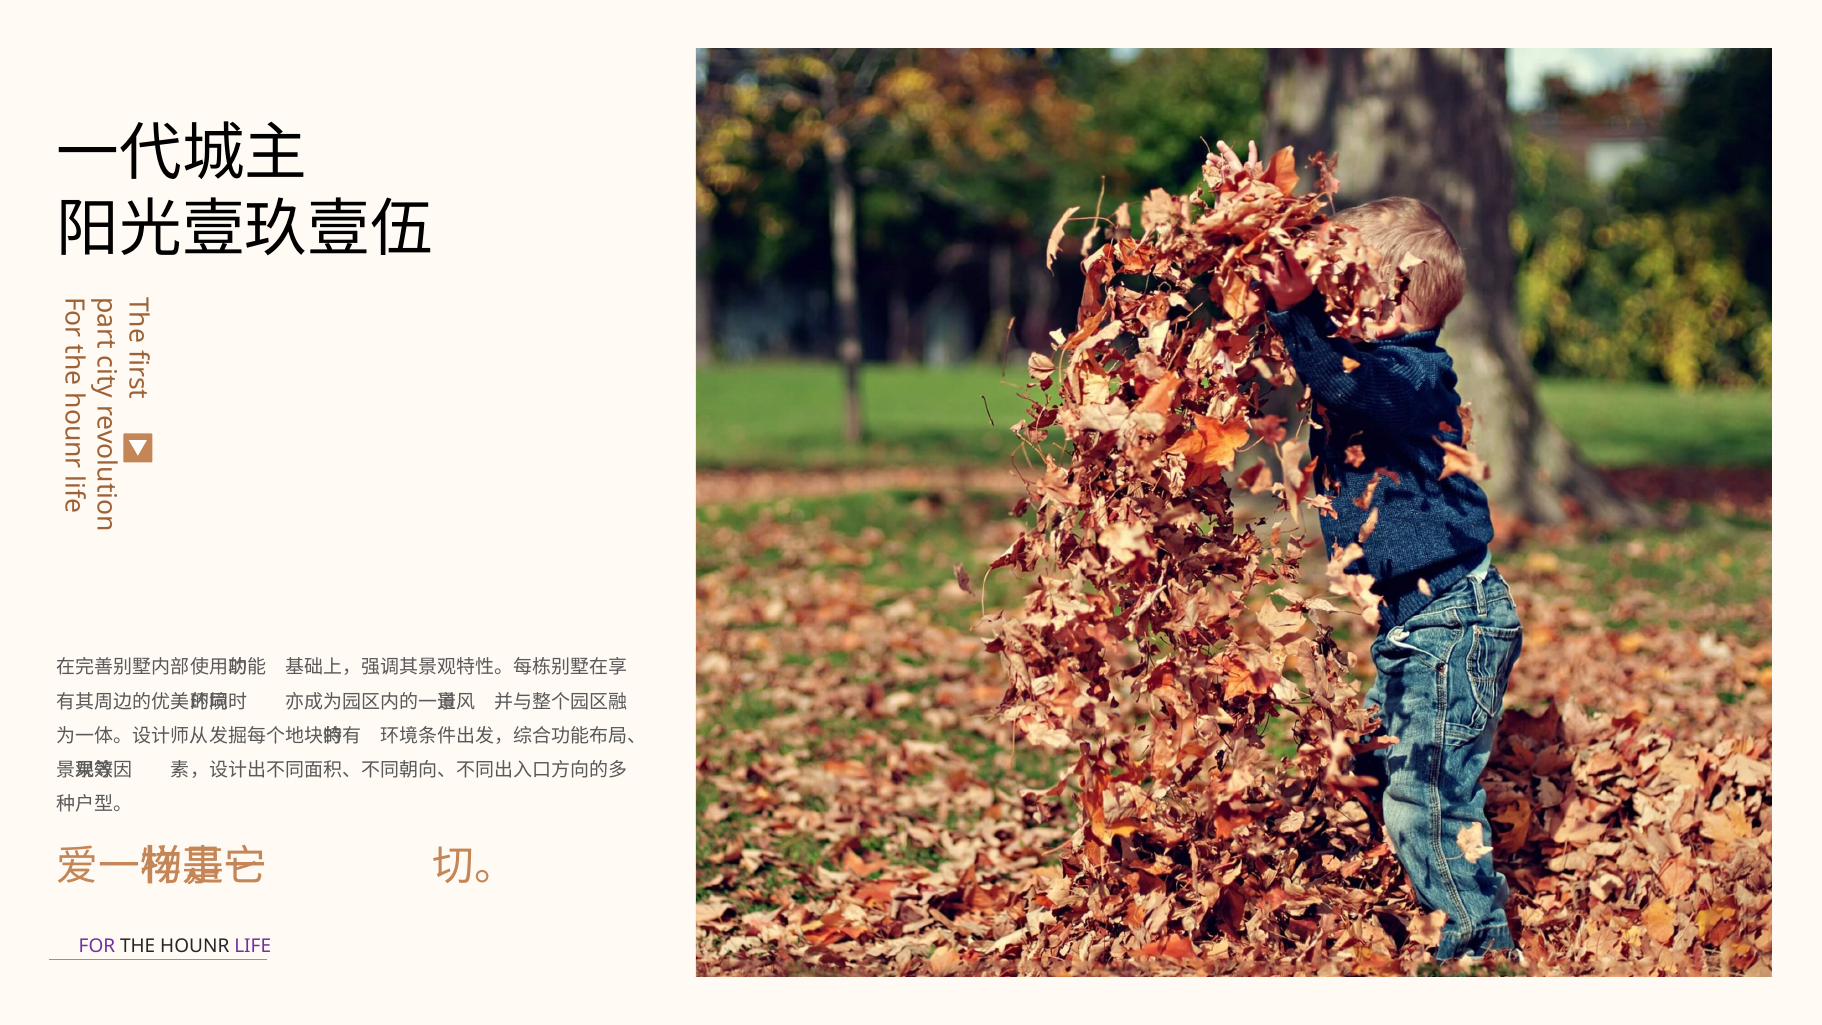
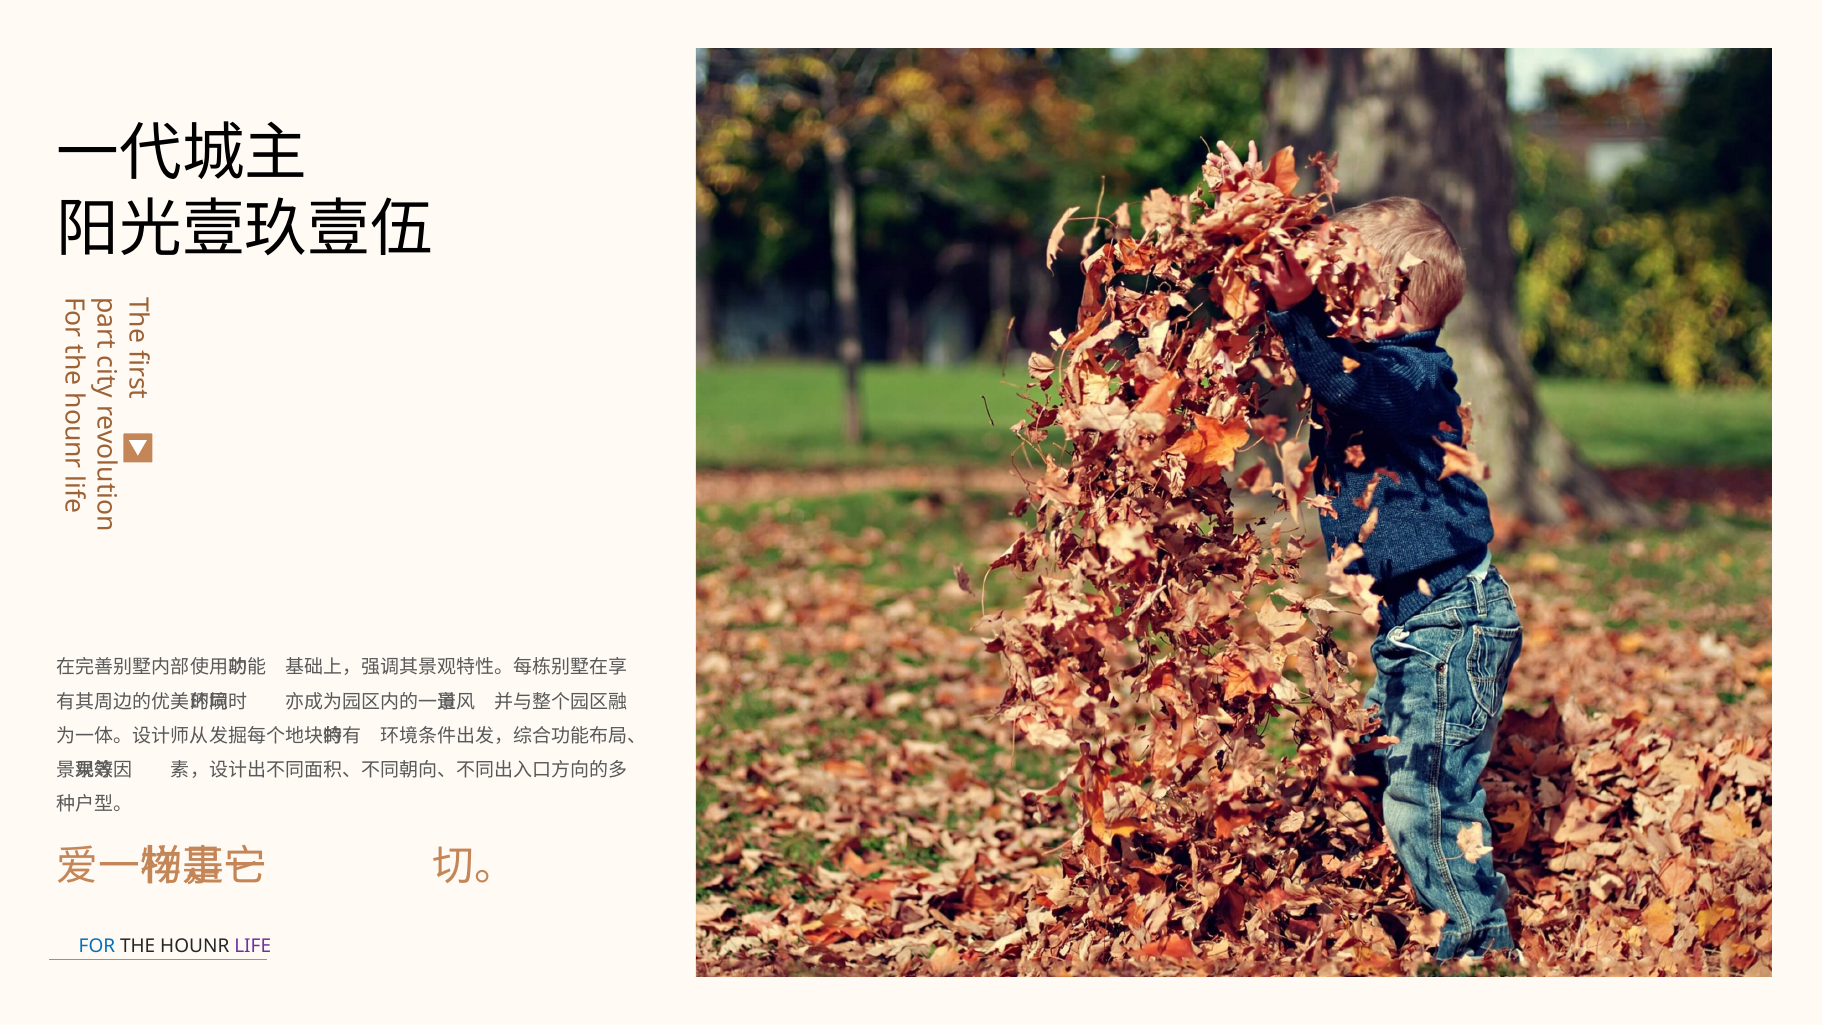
FOR colour: purple -> blue (97, 946)
